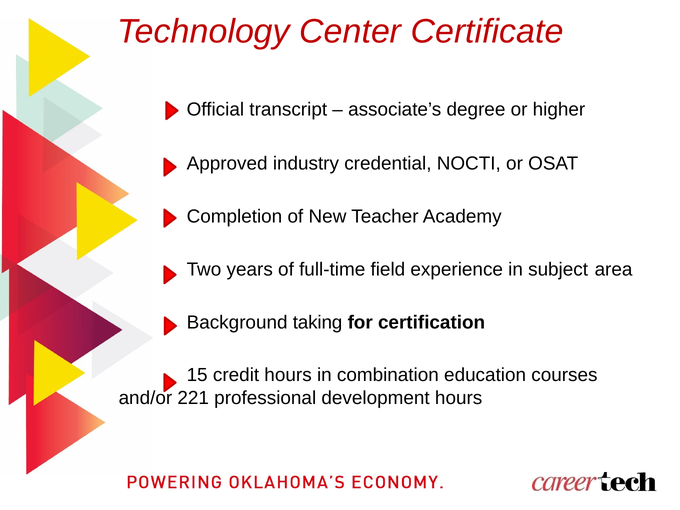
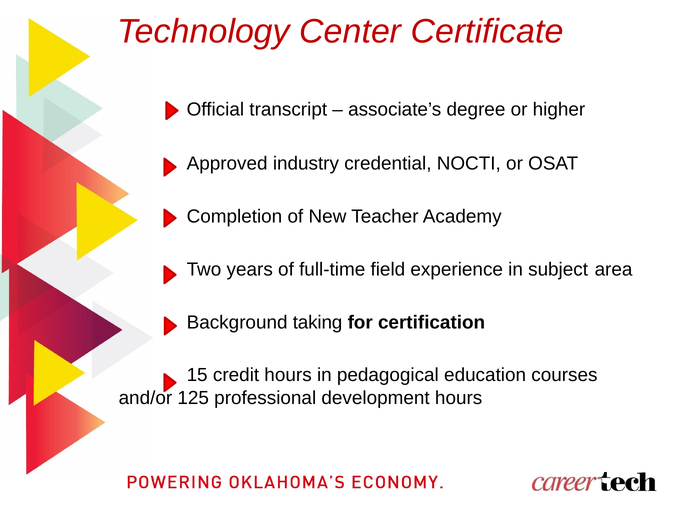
combination: combination -> pedagogical (388, 375)
221: 221 -> 125 (193, 398)
